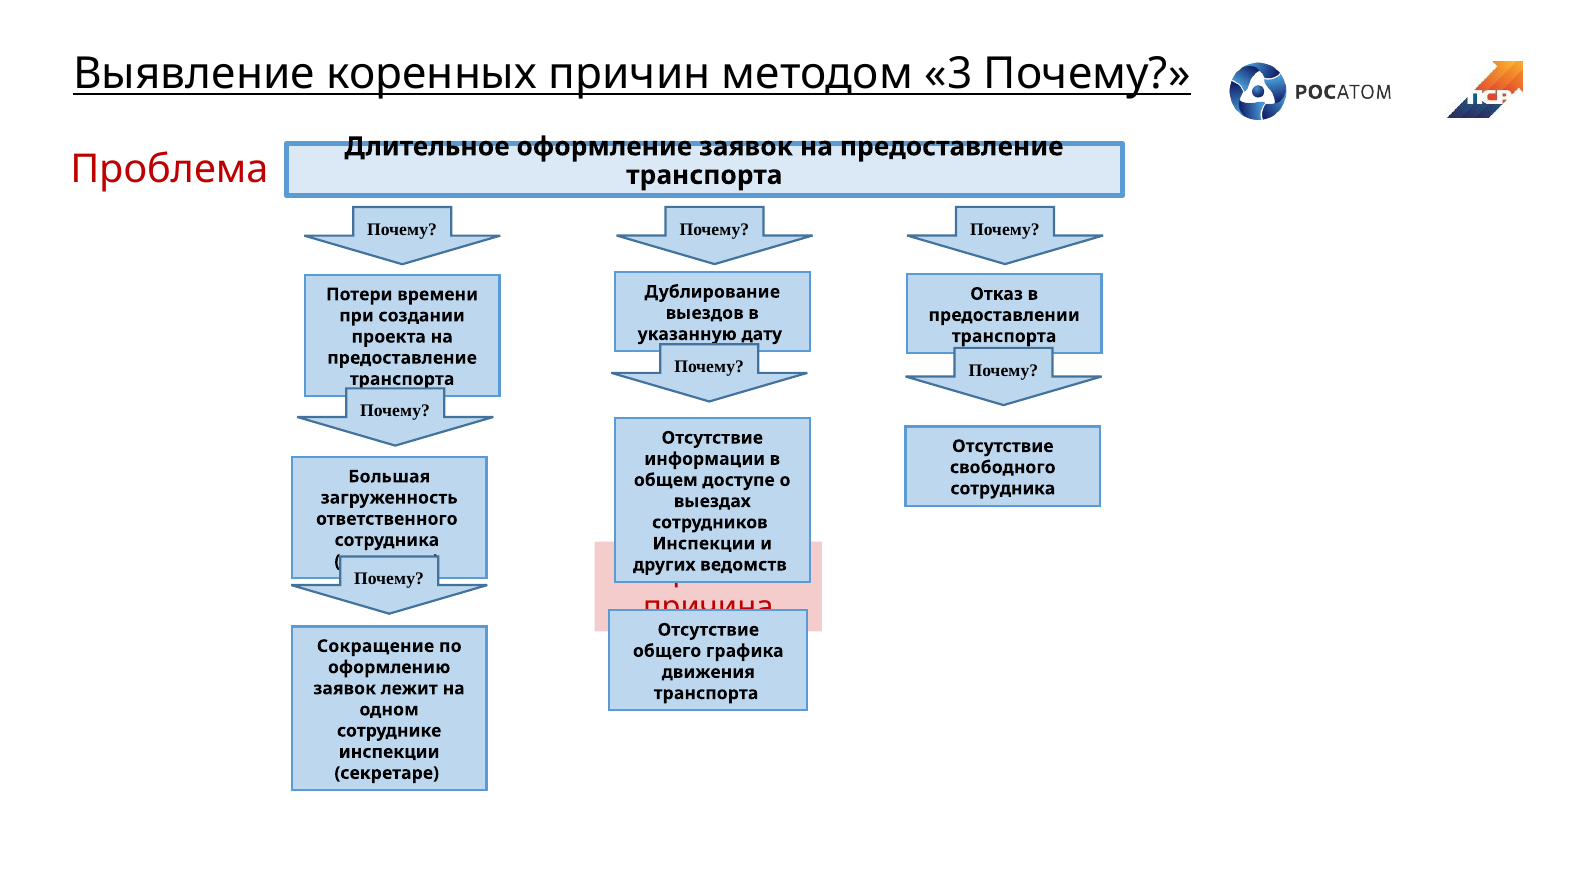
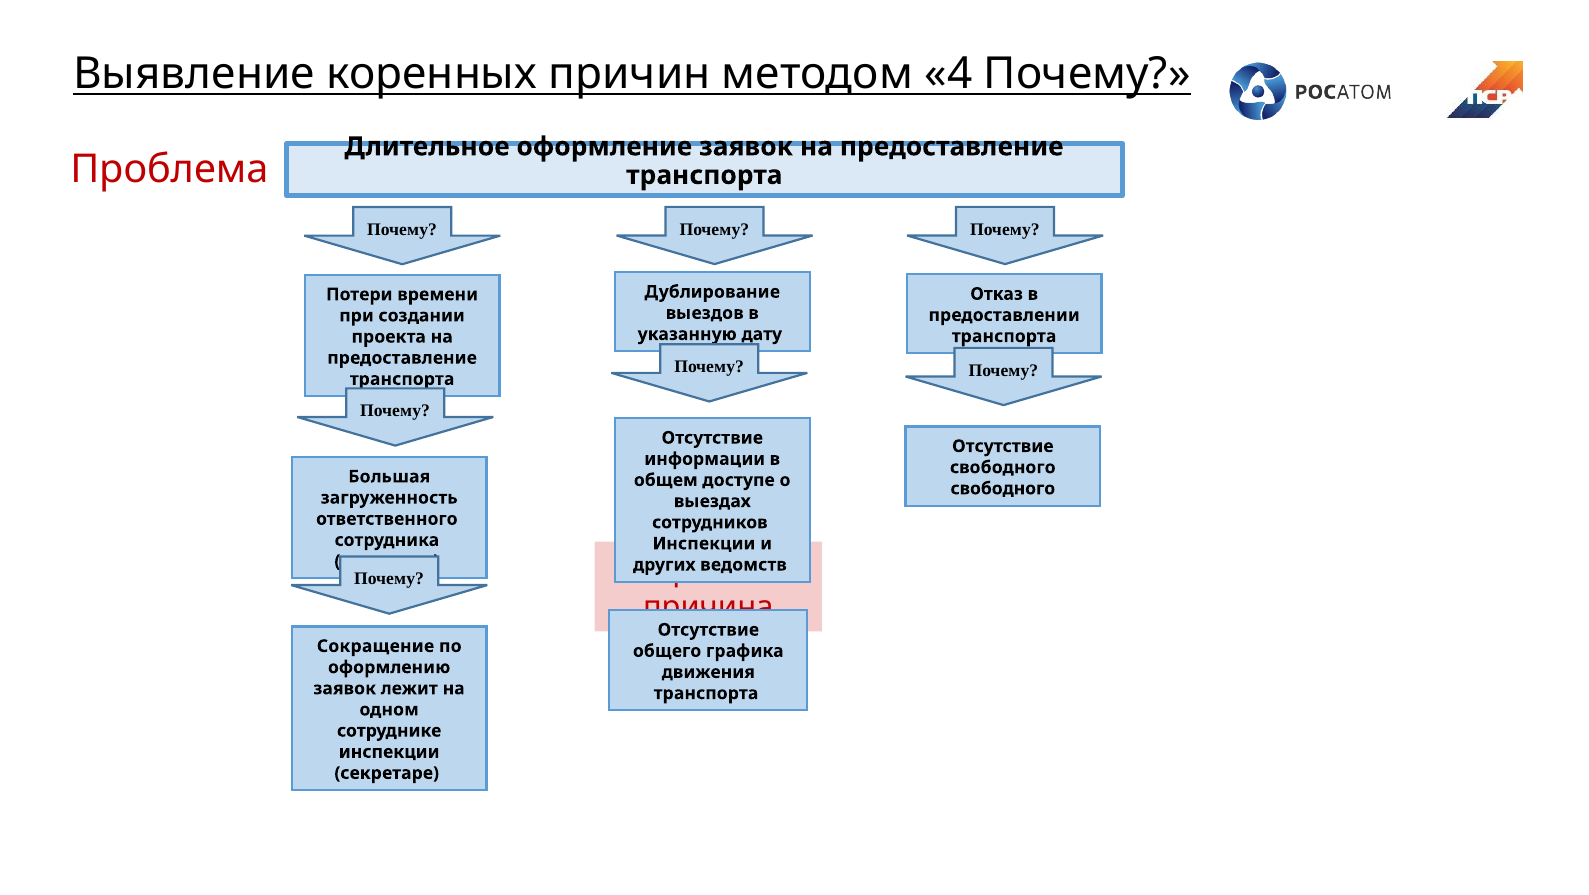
3: 3 -> 4 (948, 74)
сотрудника: сотрудника -> свободного (1003, 488)
